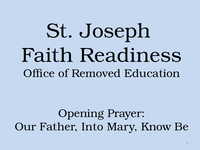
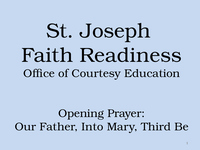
Removed: Removed -> Courtesy (96, 73)
Know: Know -> Third (156, 127)
